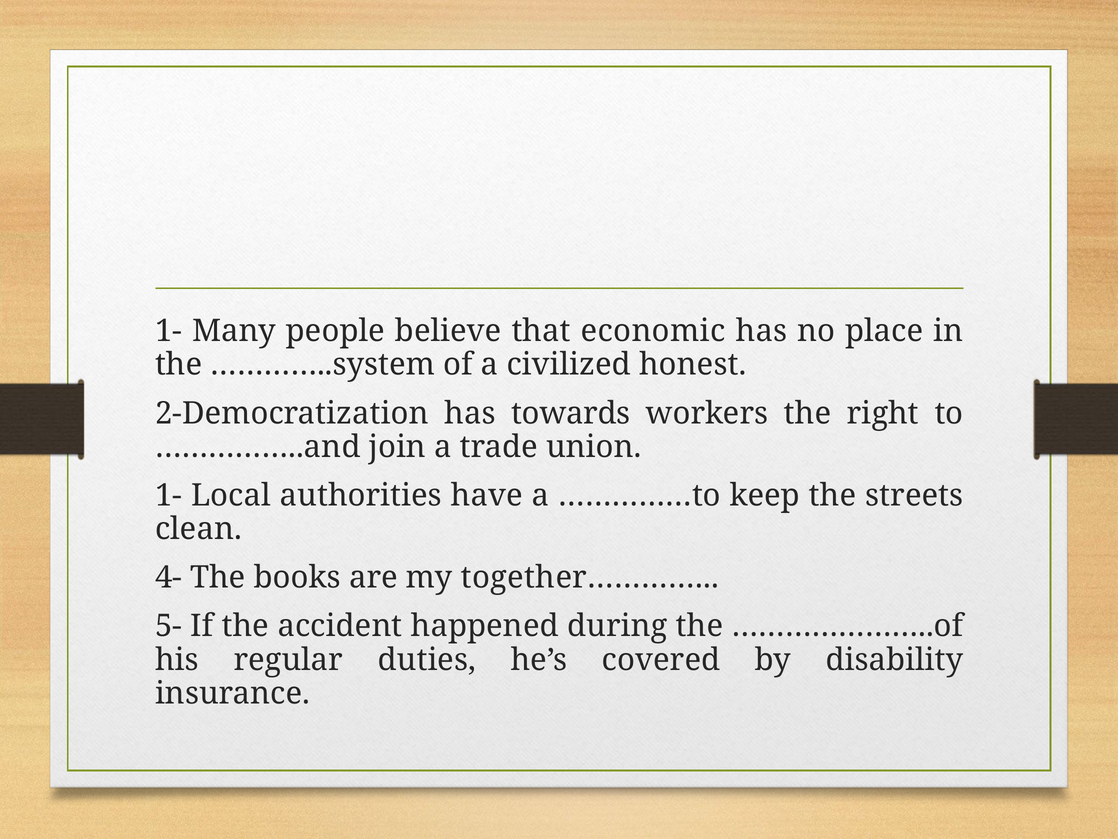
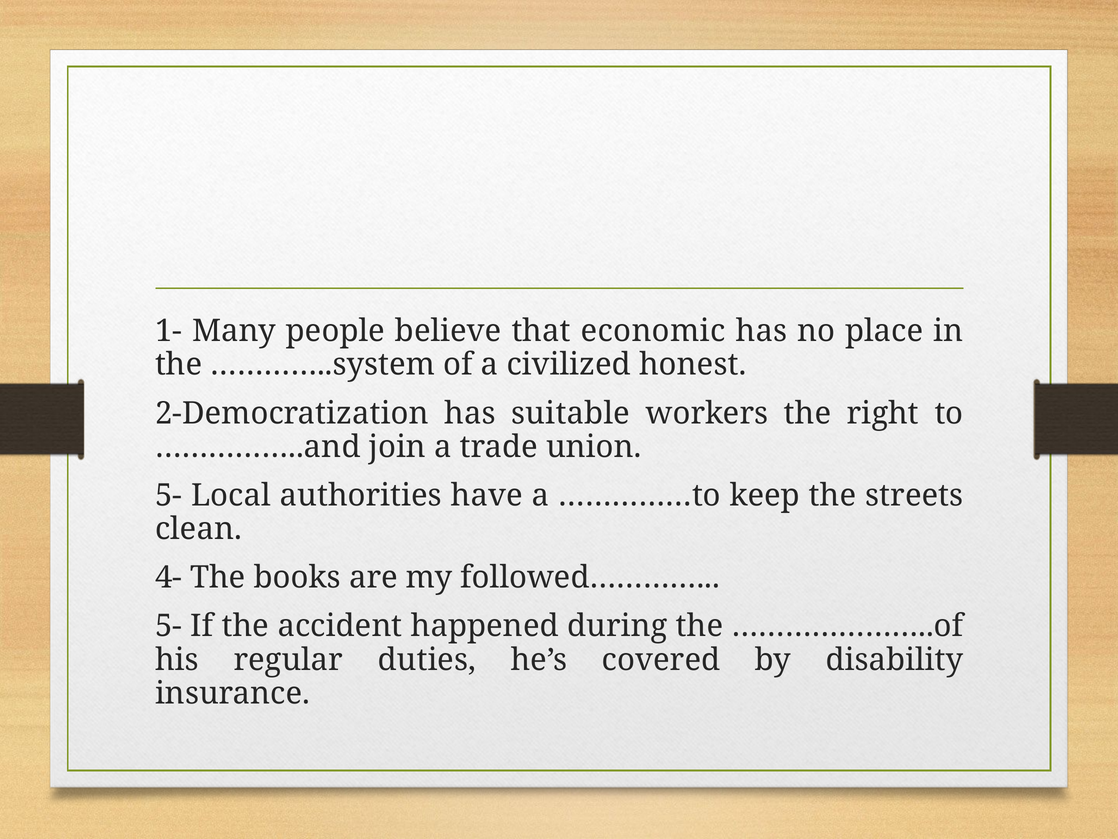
towards: towards -> suitable (571, 413)
1-: 1- -> 5- (169, 495)
together…………: together………… -> followed………… (590, 577)
